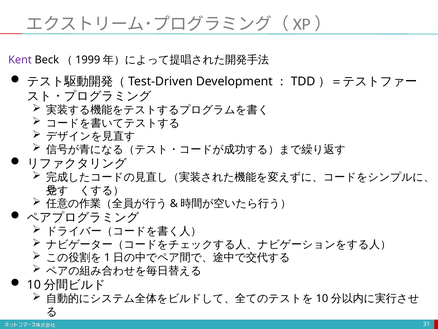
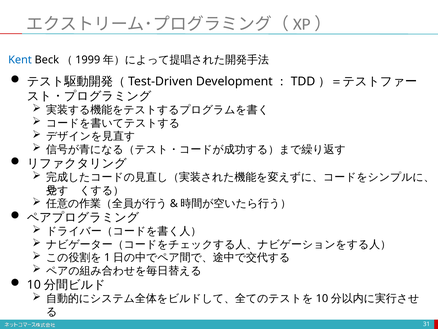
Kent colour: purple -> blue (20, 60)
